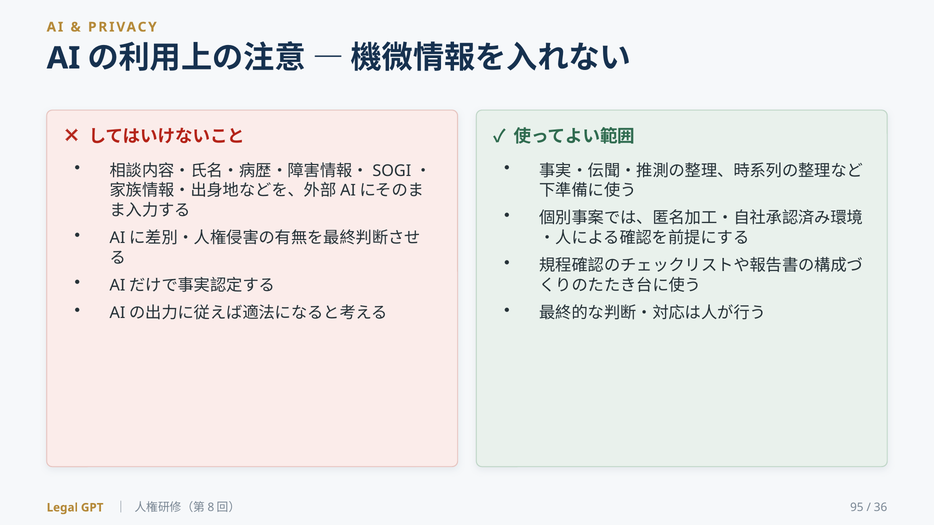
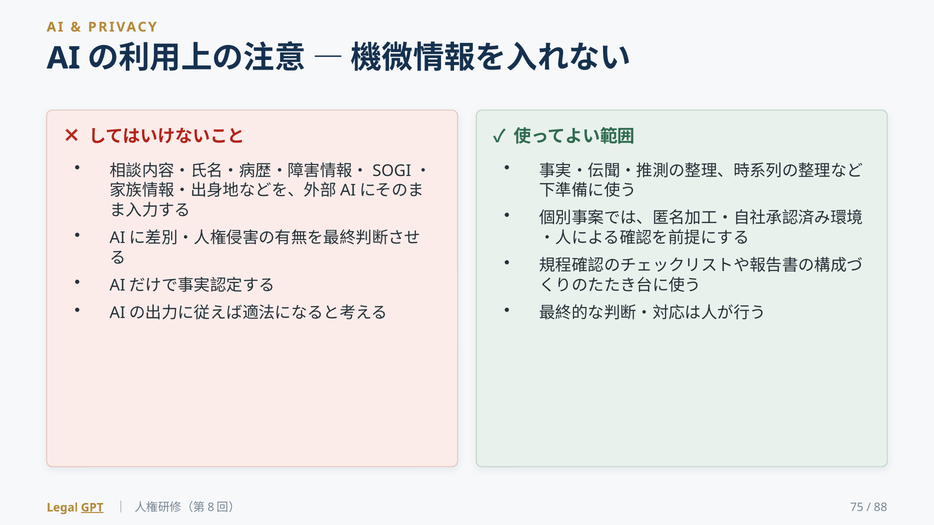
GPT underline: none -> present (92, 508)
95: 95 -> 75 (857, 508)
36: 36 -> 88 (881, 508)
